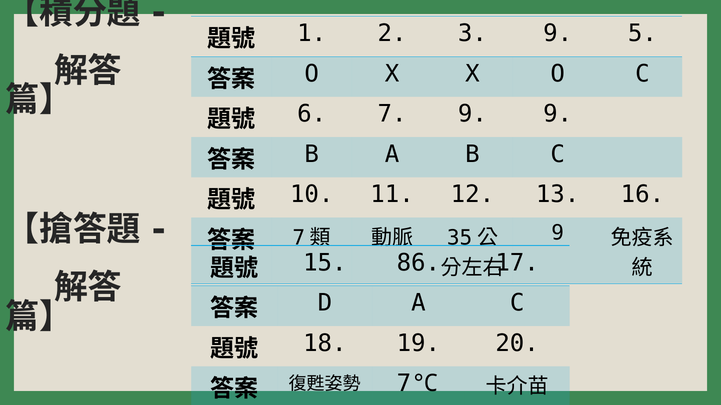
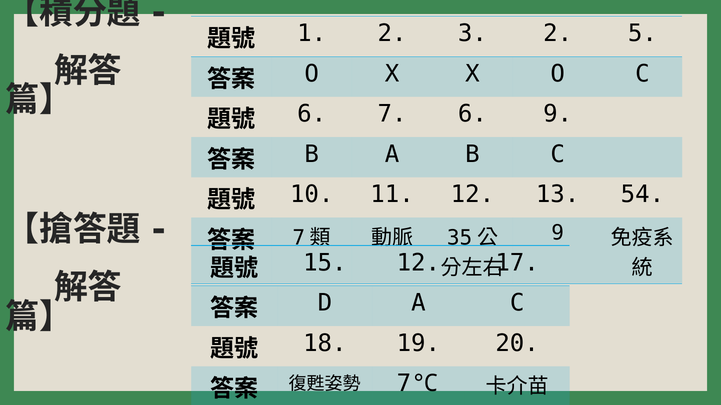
3 9: 9 -> 2 (558, 33)
7 9: 9 -> 6 (472, 114)
16: 16 -> 54 (642, 195)
15 86: 86 -> 12 (418, 263)
